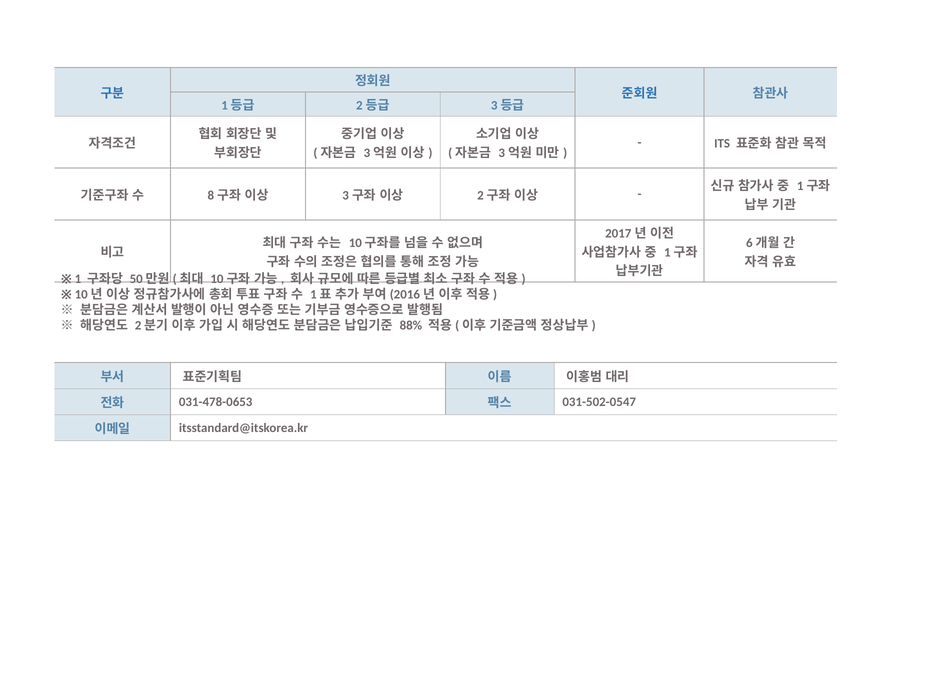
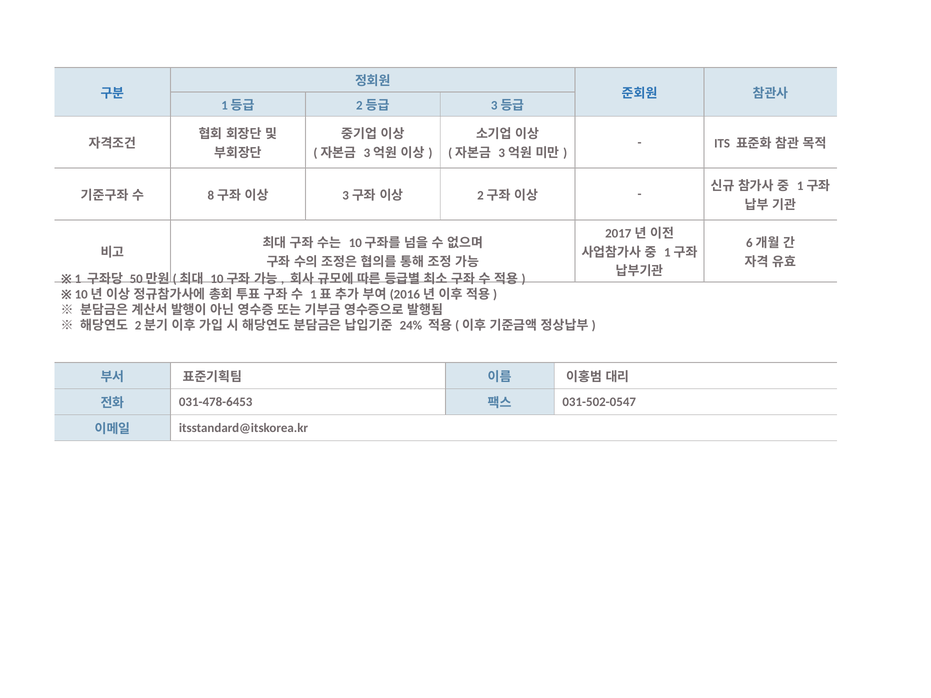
88%: 88% -> 24% (411, 326)
031-478-0653: 031-478-0653 -> 031-478-6453 (216, 402)
